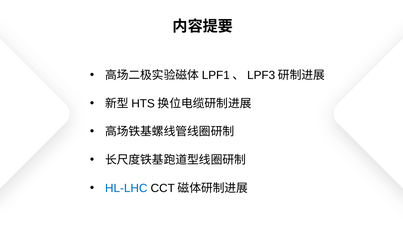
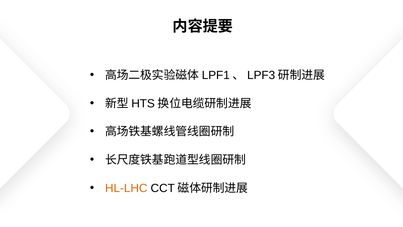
HL-LHC colour: blue -> orange (126, 188)
